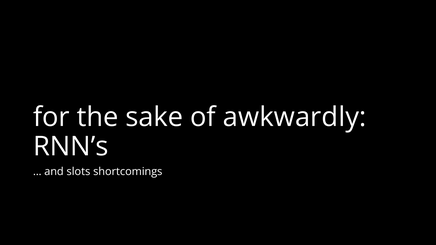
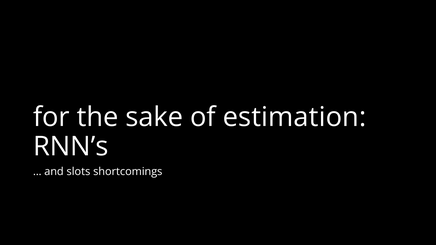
awkwardly: awkwardly -> estimation (295, 117)
